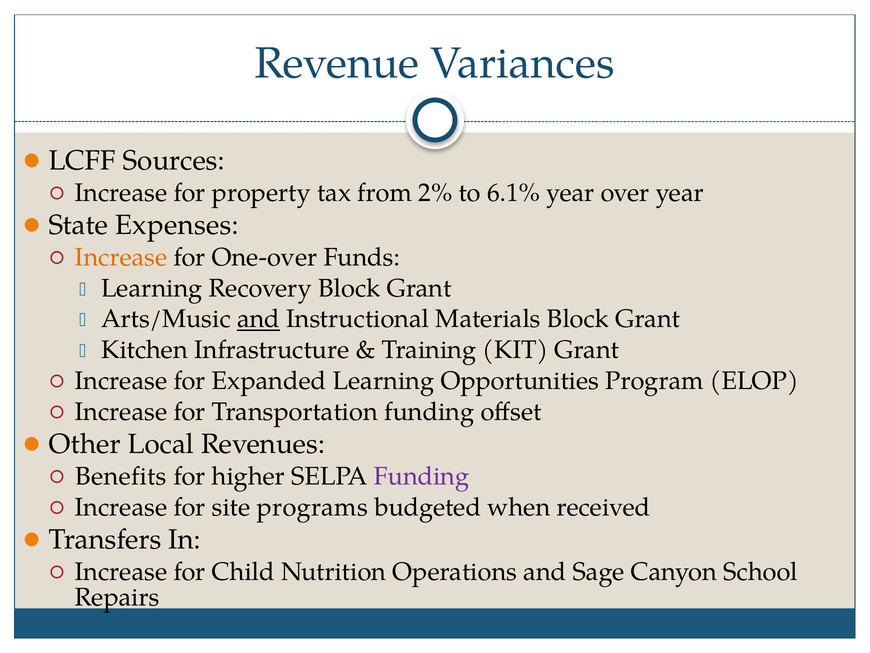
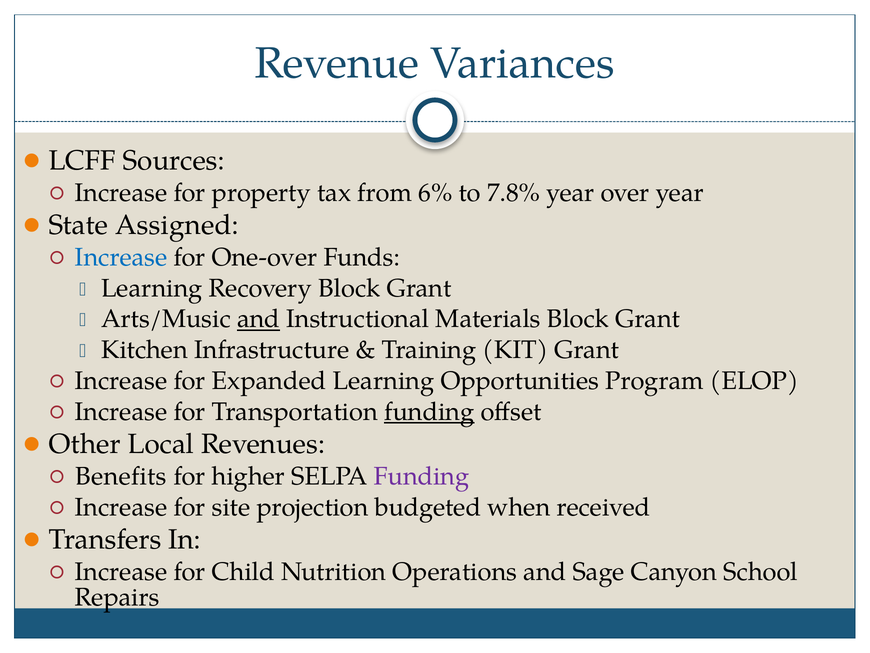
2%: 2% -> 6% (435, 193)
6.1%: 6.1% -> 7.8% (514, 193)
Expenses: Expenses -> Assigned (177, 225)
Increase colour: orange -> blue (121, 257)
funding underline: none -> present (429, 411)
programs: programs -> projection (313, 507)
